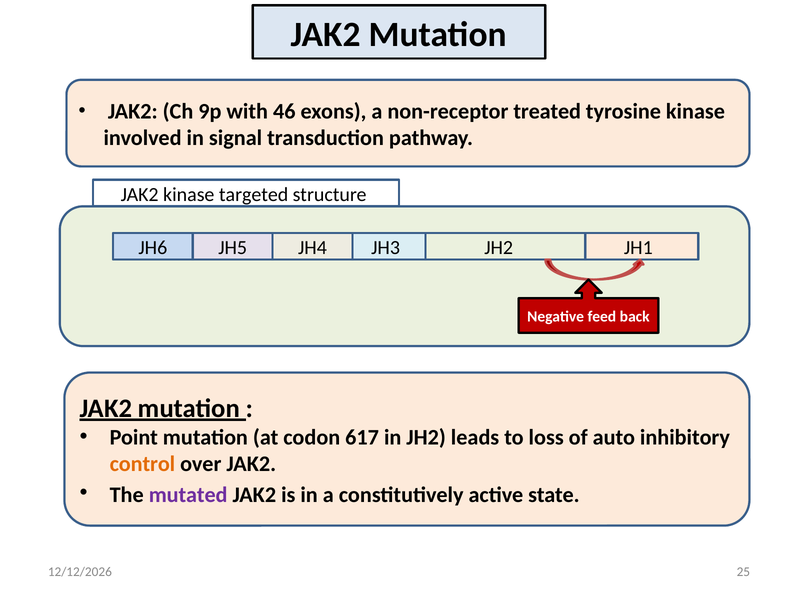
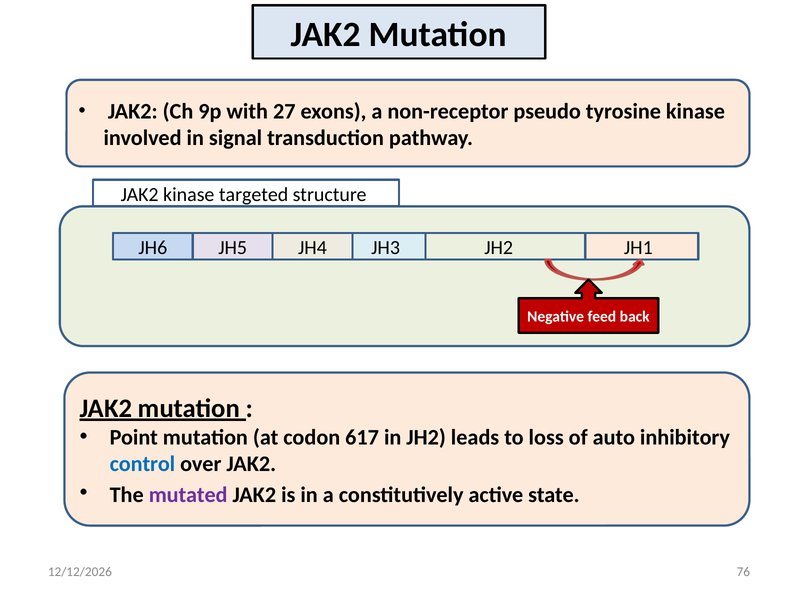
46: 46 -> 27 (284, 111)
treated: treated -> pseudo (547, 111)
control colour: orange -> blue (142, 464)
25: 25 -> 76 (743, 571)
